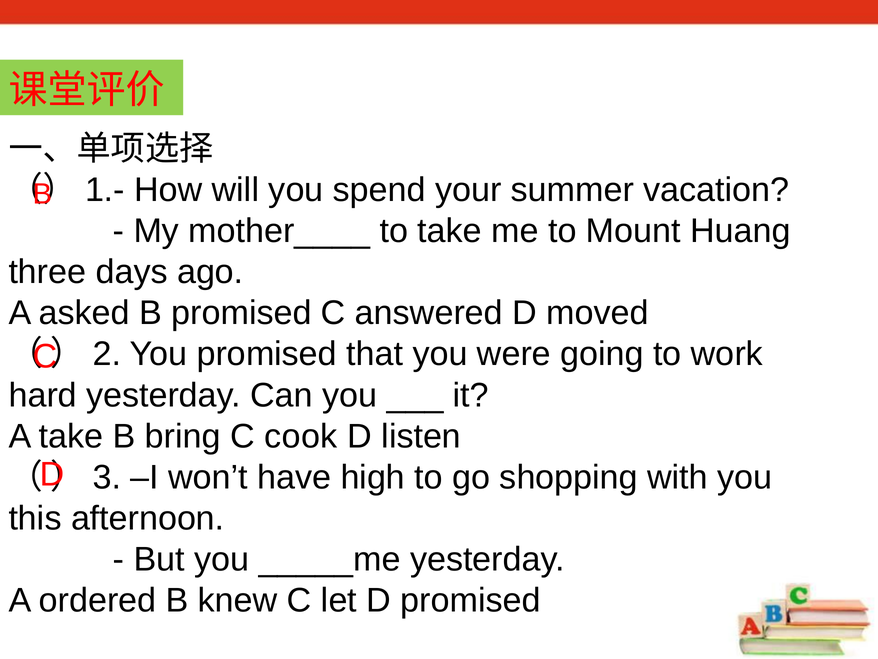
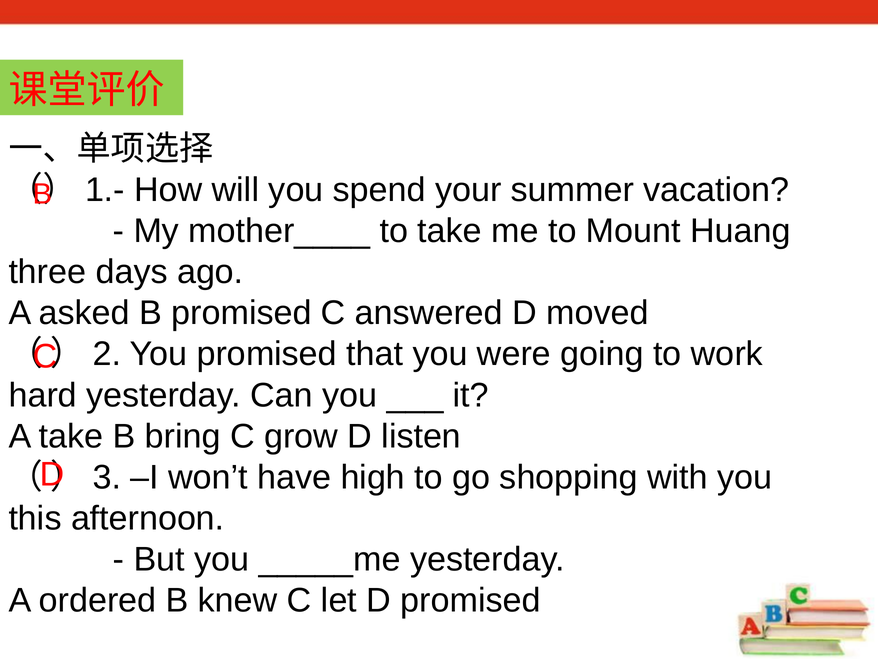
cook: cook -> grow (301, 436)
